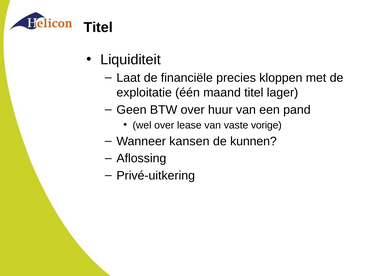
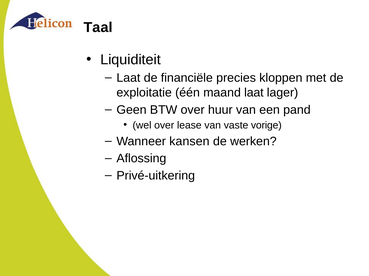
Titel: Titel -> Taal (98, 27)
maand titel: titel -> laat (254, 93)
kunnen: kunnen -> werken (253, 142)
